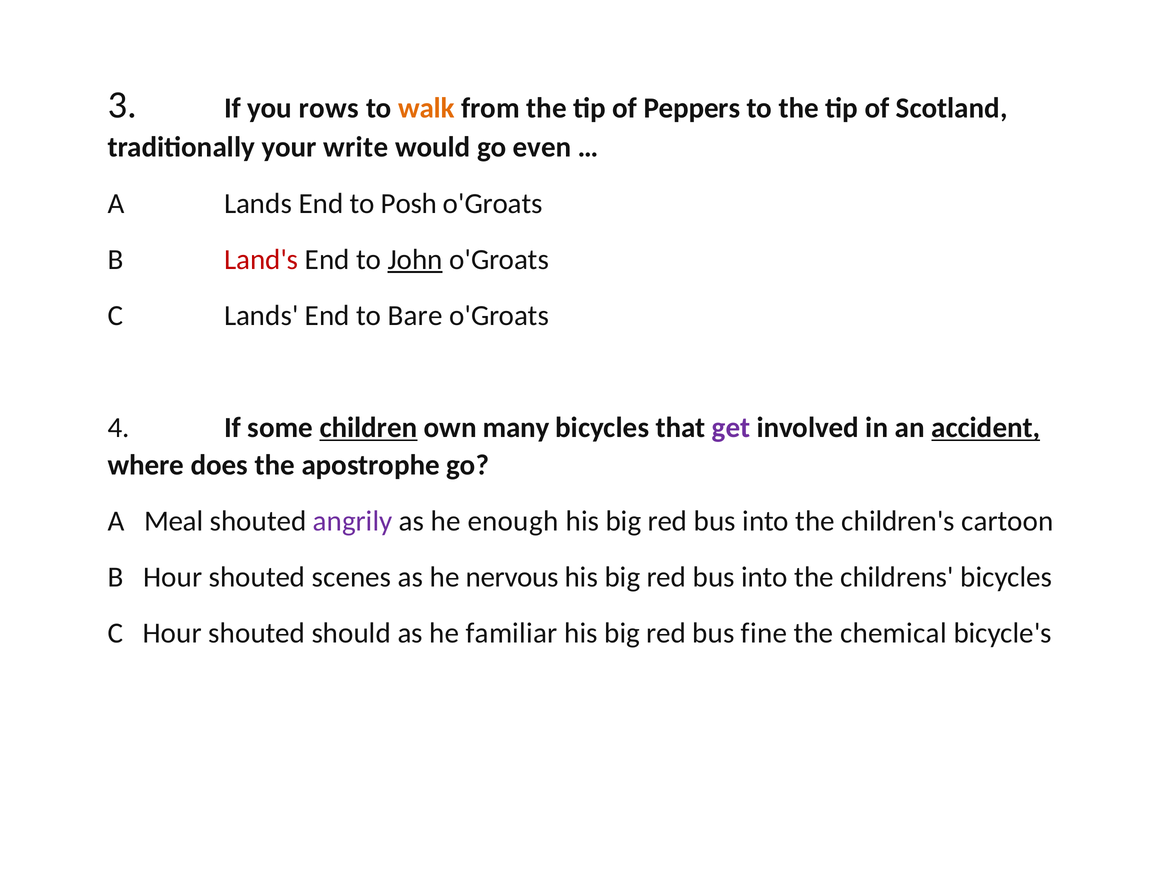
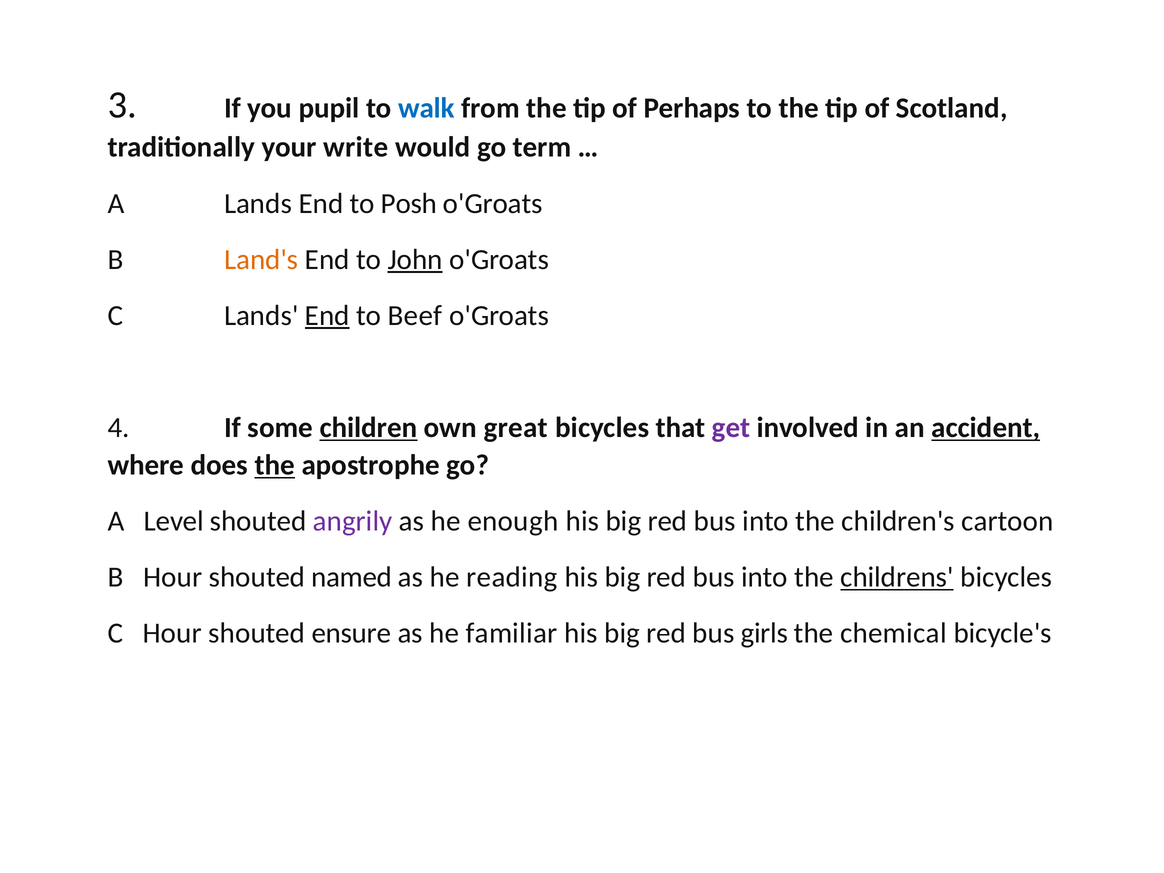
rows: rows -> pupil (329, 108)
walk colour: orange -> blue (426, 108)
Peppers: Peppers -> Perhaps (692, 108)
even: even -> term (542, 147)
Land's colour: red -> orange (261, 259)
End underline: none -> present (327, 316)
Bare: Bare -> Beef (415, 316)
many: many -> great (516, 428)
the underline: none -> present (275, 465)
Meal: Meal -> Level (174, 521)
scenes: scenes -> named (352, 577)
nervous: nervous -> reading (512, 577)
childrens underline: none -> present (897, 577)
should: should -> ensure (351, 633)
fine: fine -> girls (764, 633)
